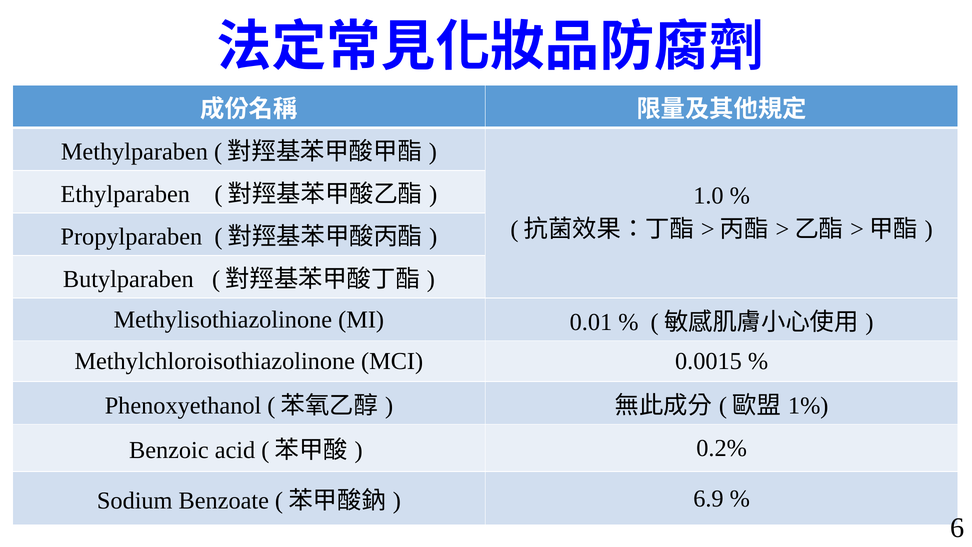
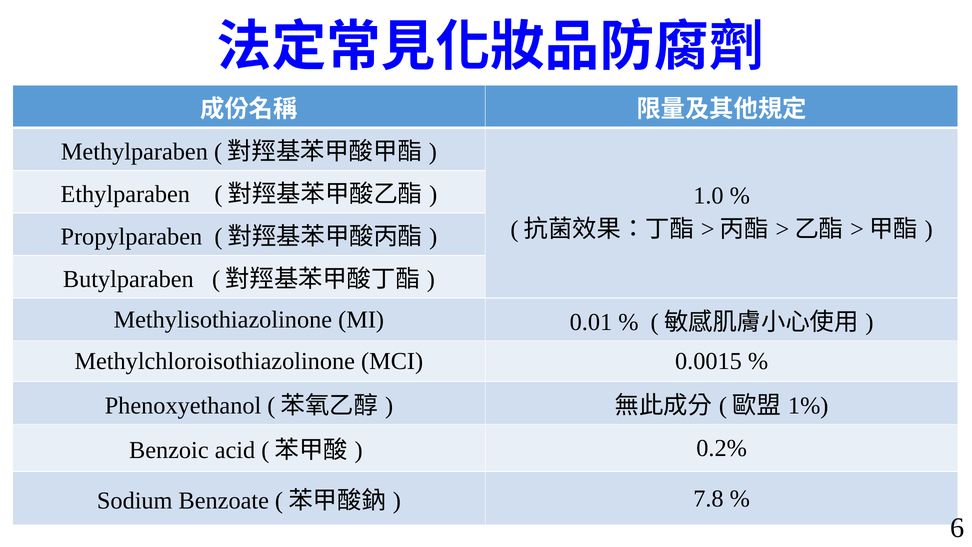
6.9: 6.9 -> 7.8 (708, 498)
